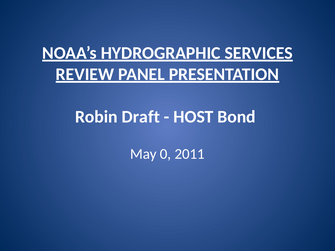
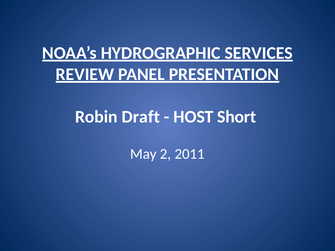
Bond: Bond -> Short (237, 117)
0: 0 -> 2 (166, 154)
